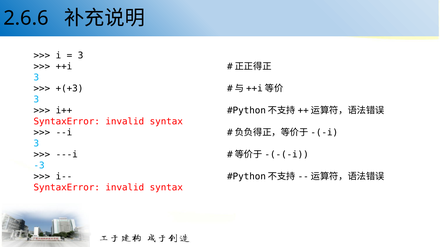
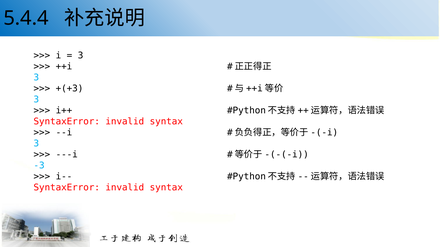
2.6.6: 2.6.6 -> 5.4.4 (26, 18)
